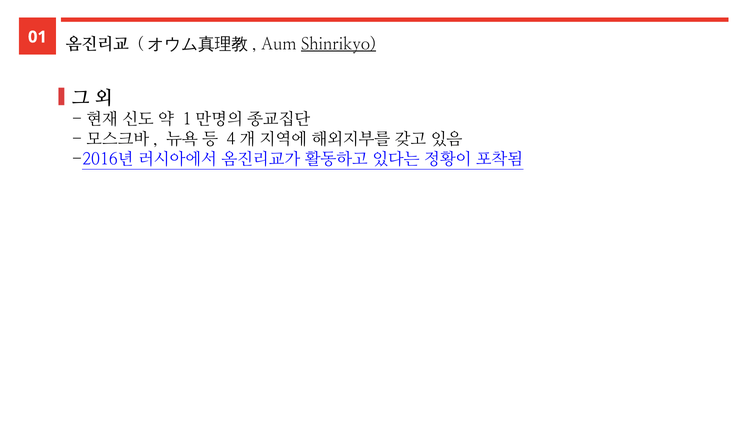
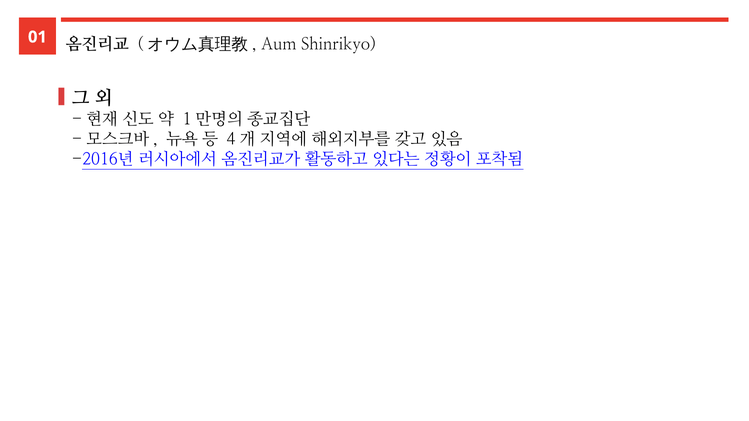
Shinrikyo underline: present -> none (339, 44)
